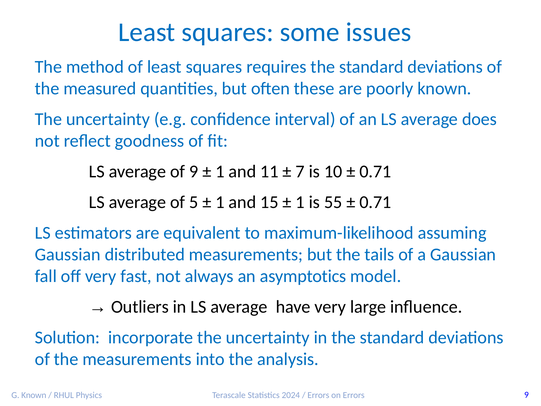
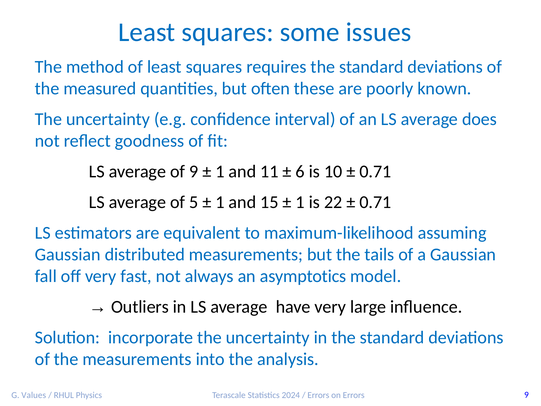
7: 7 -> 6 (300, 171)
55: 55 -> 22 (333, 202)
G Known: Known -> Values (34, 395)
